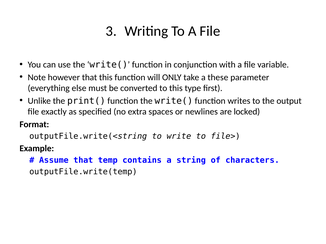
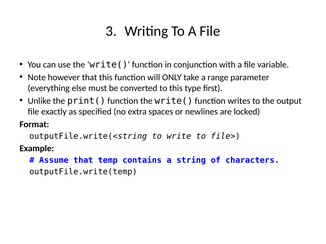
these: these -> range (218, 77)
